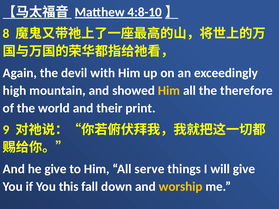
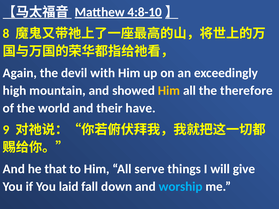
print: print -> have (141, 108)
he give: give -> that (56, 169)
this: this -> laid (69, 187)
worship colour: yellow -> light blue (181, 187)
